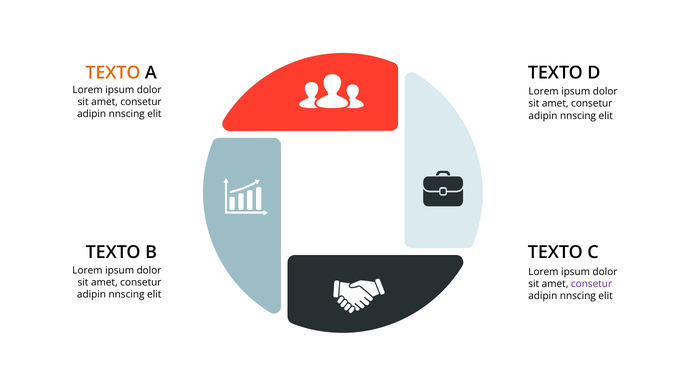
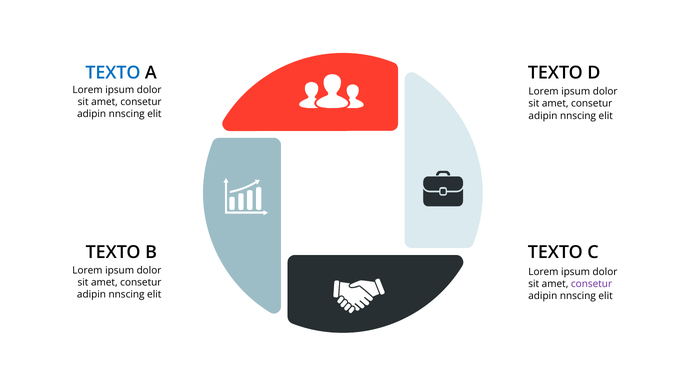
TEXTO colour: orange -> blue (113, 73)
